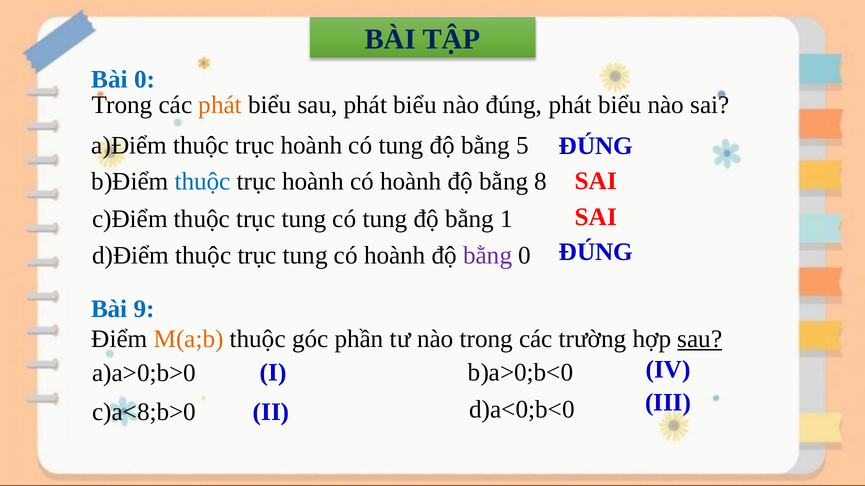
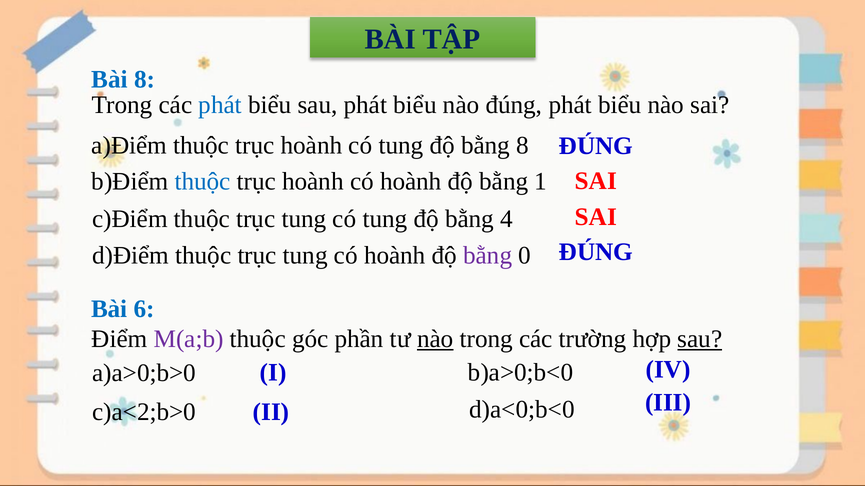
Bài 0: 0 -> 8 (145, 79)
phát colour: orange -> blue (220, 105)
bằng 5: 5 -> 8 (523, 146)
8: 8 -> 1 (541, 182)
1: 1 -> 4 (507, 219)
9: 9 -> 6 (144, 309)
M(a;b colour: orange -> purple (189, 340)
nào underline: none -> present (435, 340)
c)a<8;b>0: c)a<8;b>0 -> c)a<2;b>0 (144, 412)
